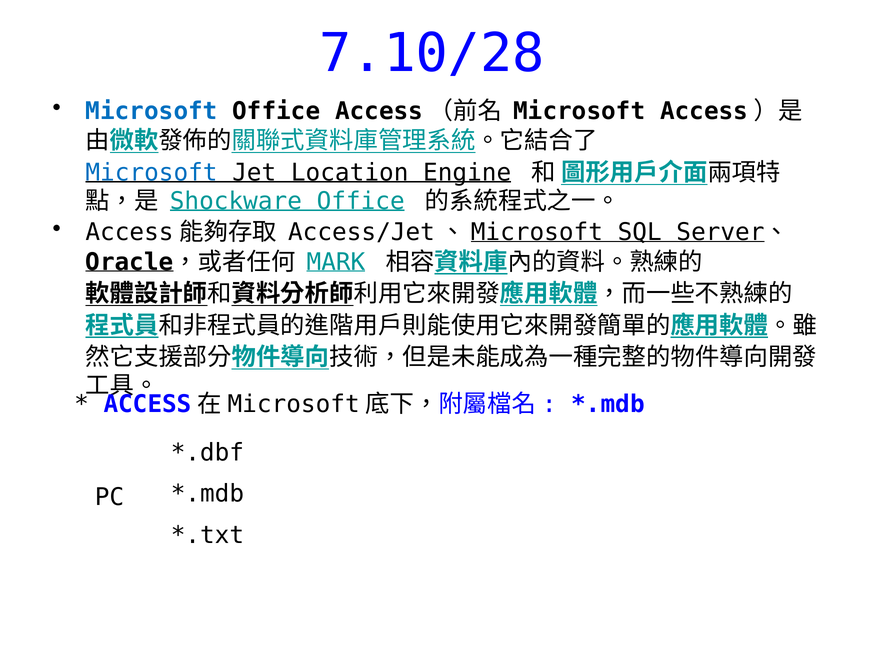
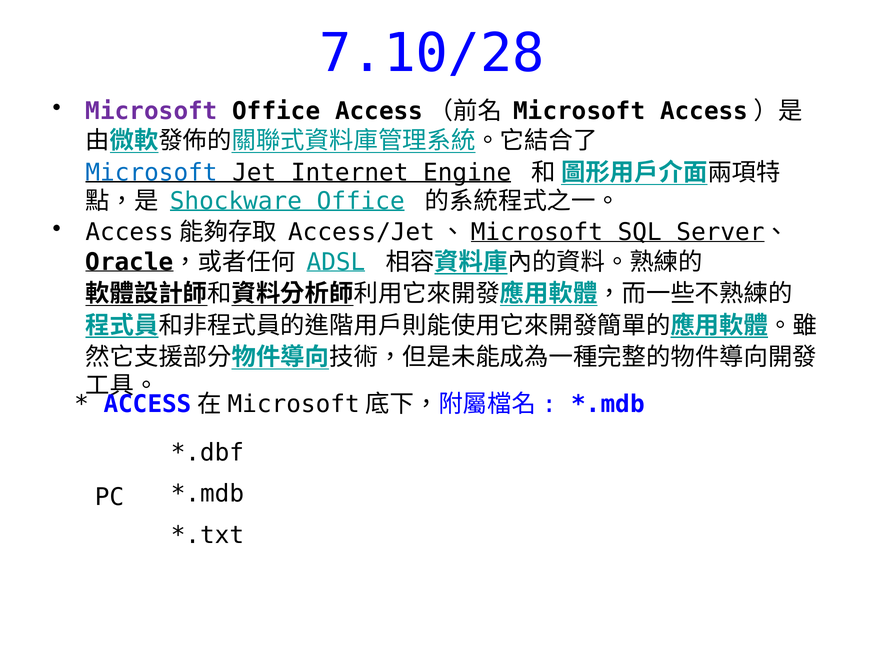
Microsoft colour: blue -> purple (151, 111)
Location: Location -> Internet (350, 173)
MARK: MARK -> ADSL (336, 262)
